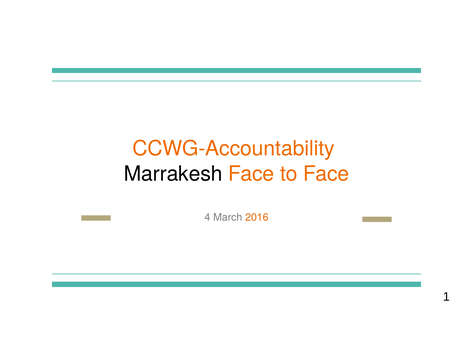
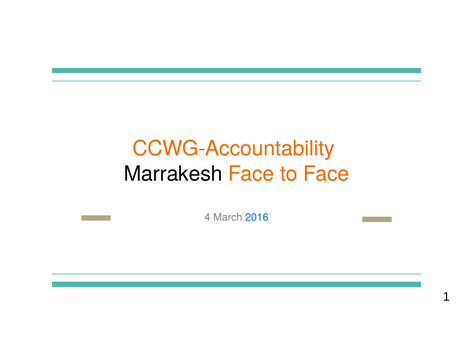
2016 colour: orange -> blue (257, 217)
